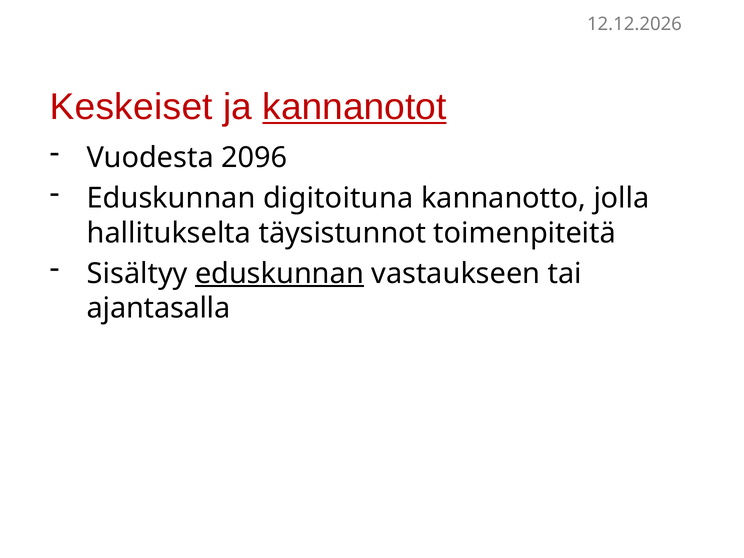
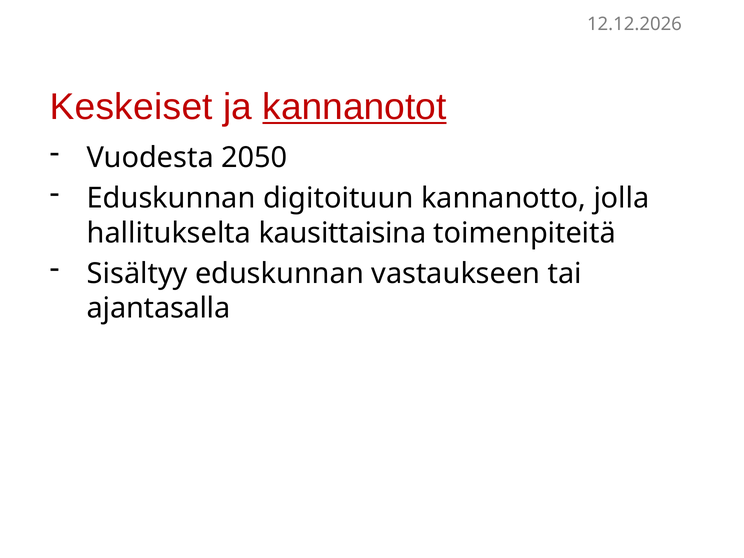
2096: 2096 -> 2050 (254, 158)
digitoituna: digitoituna -> digitoituun (338, 198)
täysistunnot: täysistunnot -> kausittaisina (342, 233)
eduskunnan underline: present -> none (279, 274)
